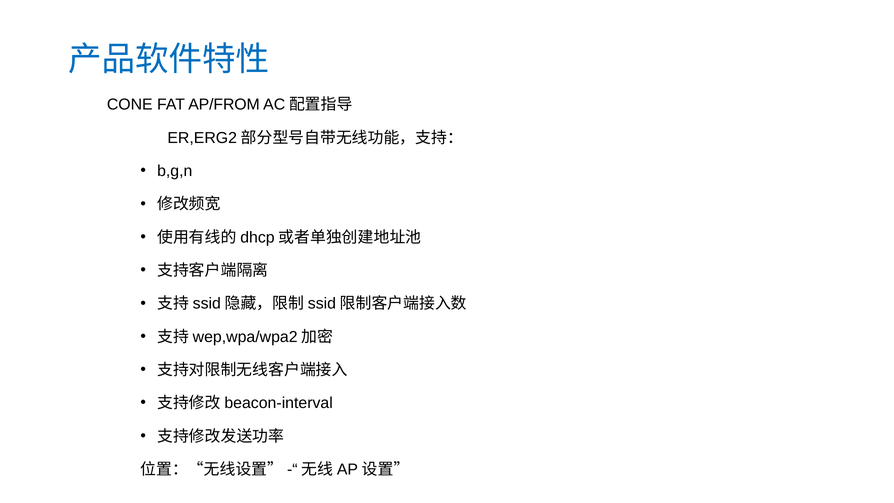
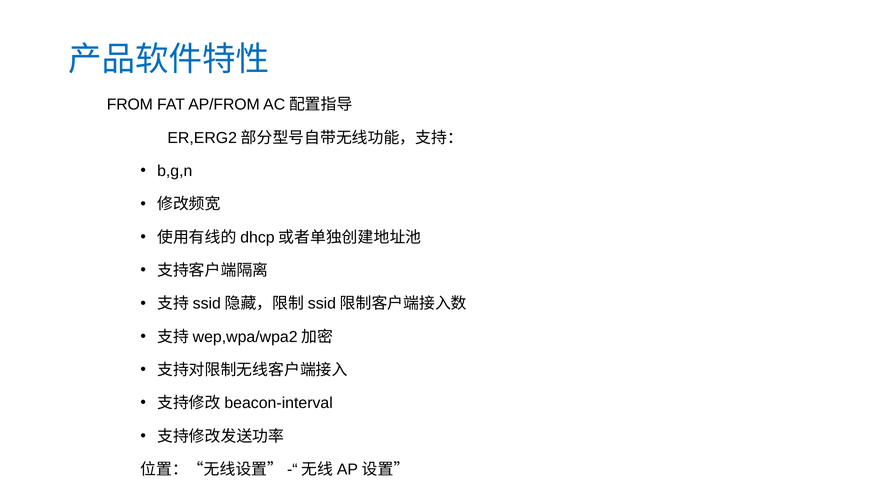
CONE: CONE -> FROM (130, 105)
